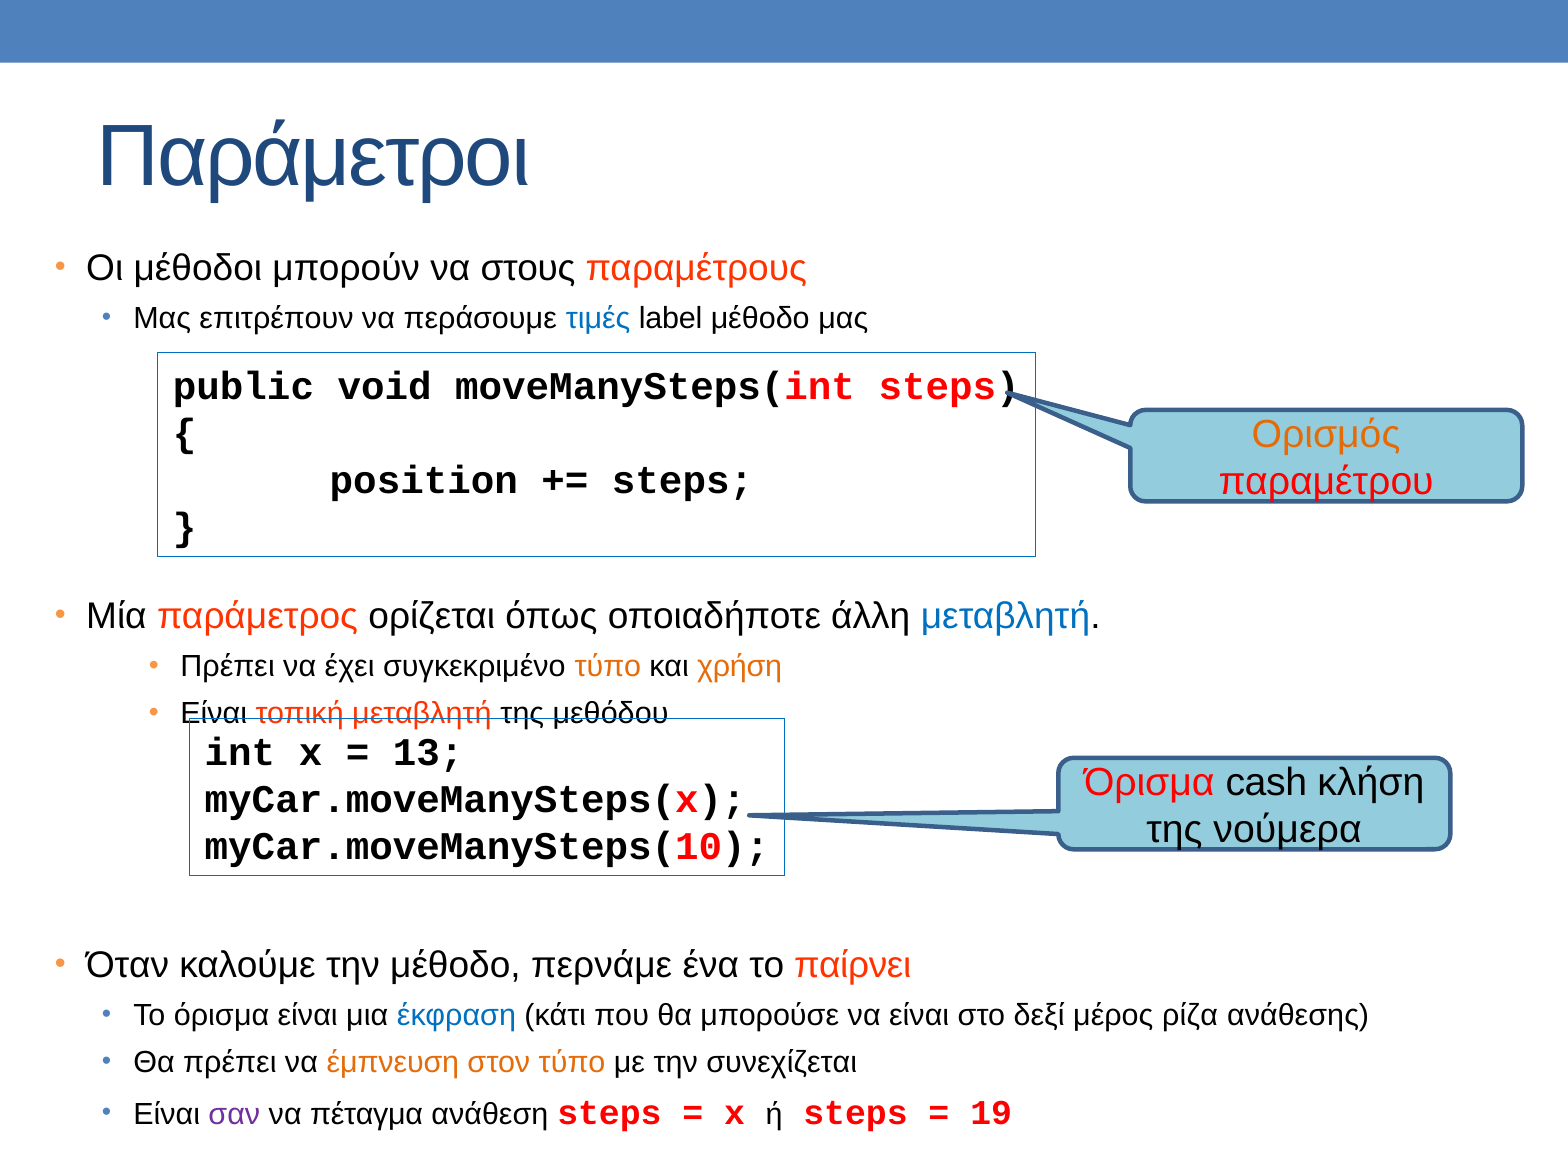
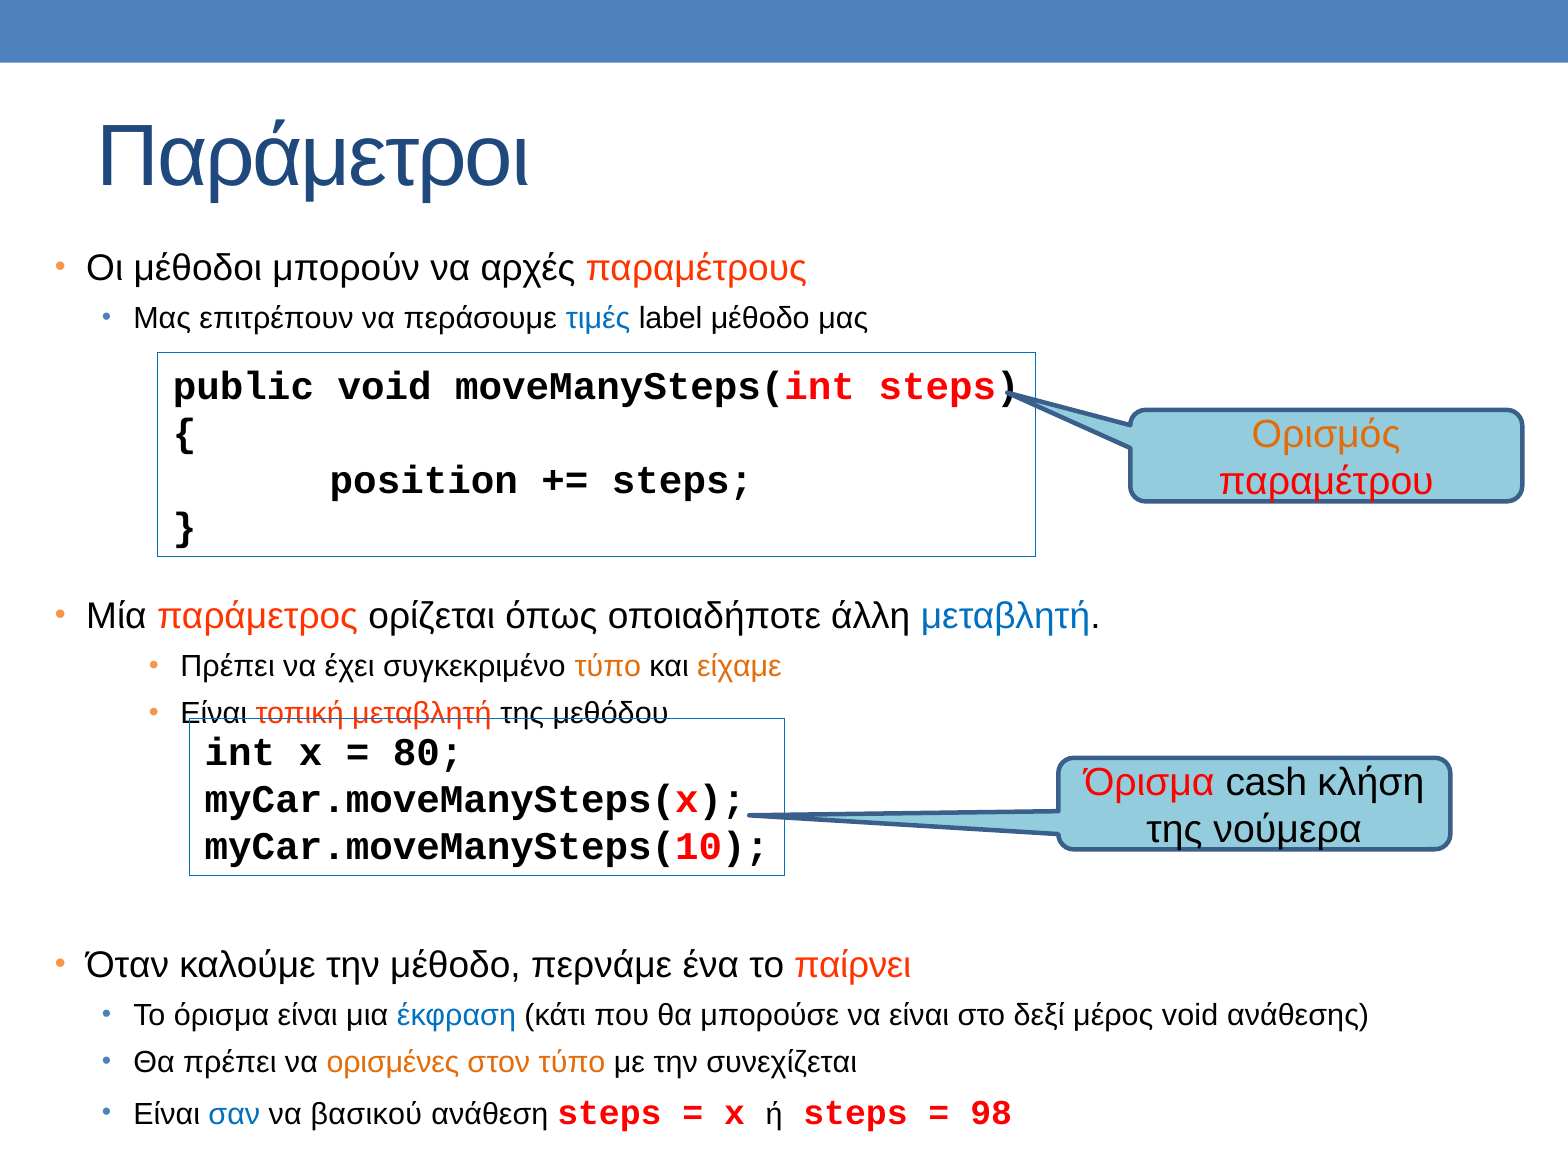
στους: στους -> αρχές (528, 268)
χρήση: χρήση -> είχαμε (739, 667)
13: 13 -> 80 (428, 753)
μέρος ρίζα: ρίζα -> void (1190, 1015)
έμπνευση: έμπνευση -> ορισμένες (393, 1062)
σαν colour: purple -> blue (234, 1115)
πέταγμα: πέταγμα -> βασικού (366, 1115)
19: 19 -> 98 (991, 1113)
